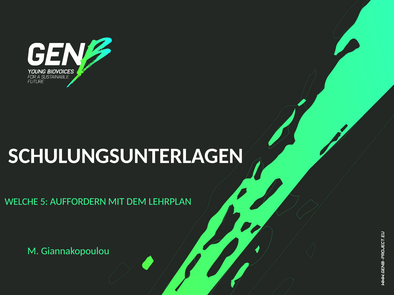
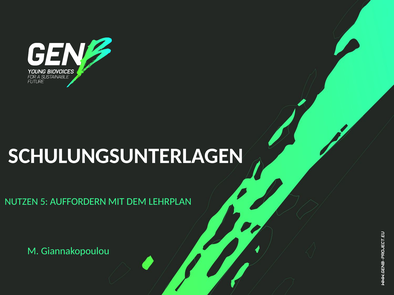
WELCHE: WELCHE -> NUTZEN (21, 202)
